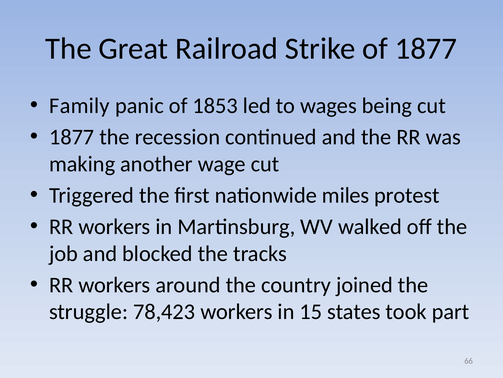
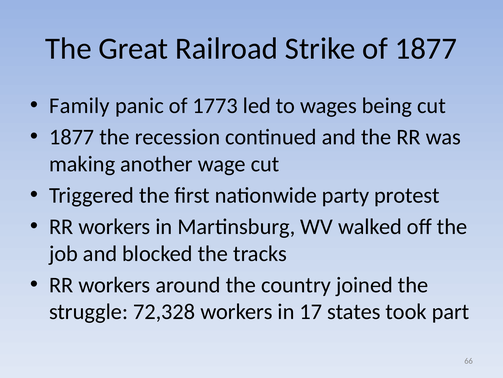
1853: 1853 -> 1773 (215, 106)
miles: miles -> party (346, 195)
78,423: 78,423 -> 72,328 (164, 311)
15: 15 -> 17 (311, 311)
